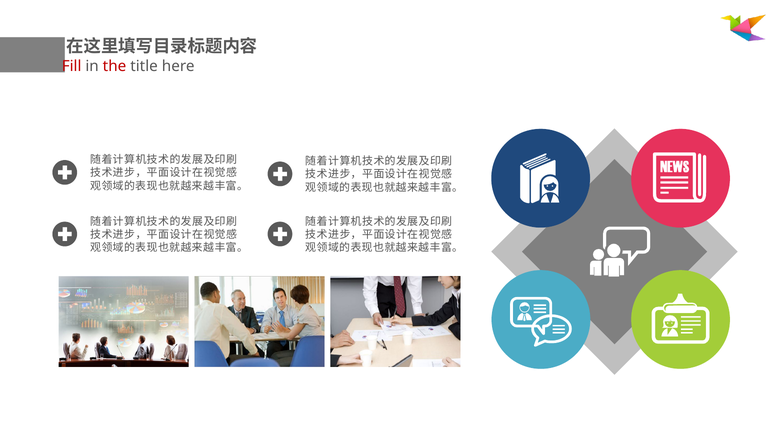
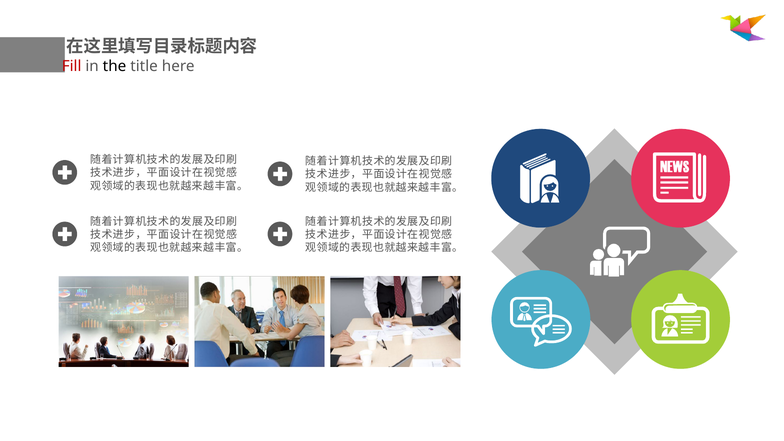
the colour: red -> black (115, 66)
